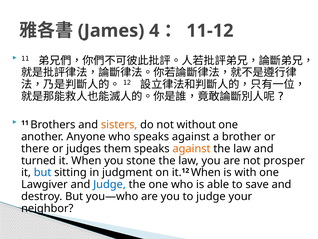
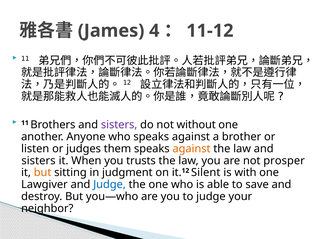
sisters colour: orange -> purple (119, 125)
there: there -> listen (35, 148)
turned: turned -> sisters (38, 160)
stone: stone -> trusts (141, 160)
but colour: blue -> orange (43, 172)
it.12 When: When -> Silent (206, 172)
